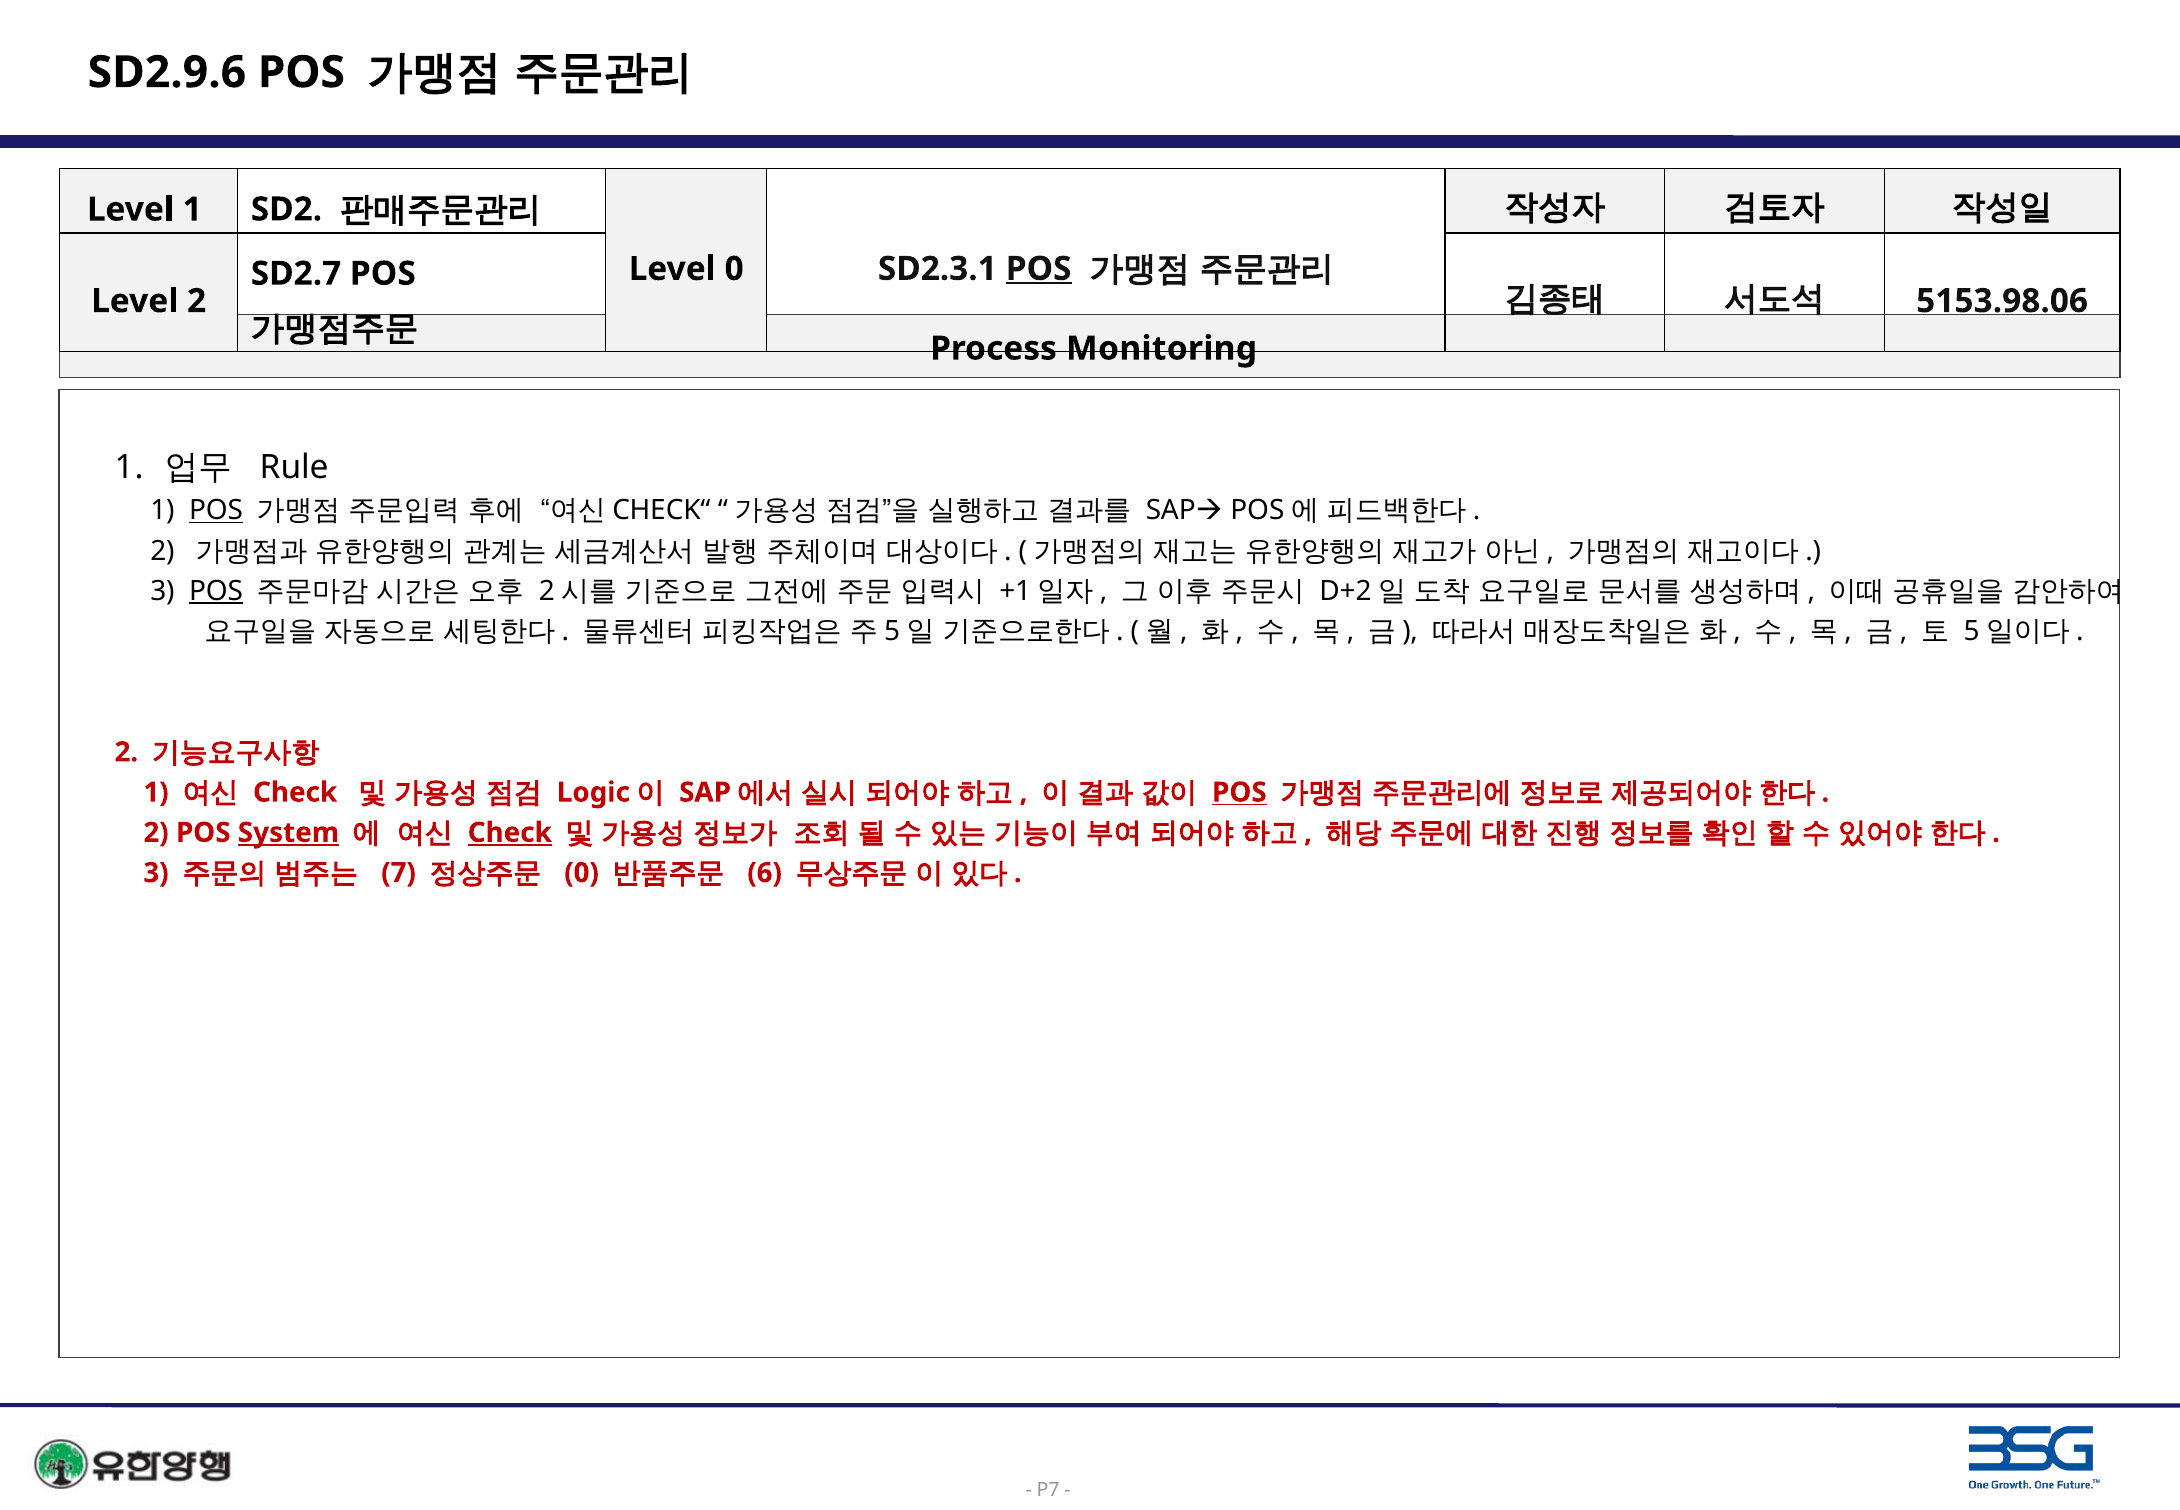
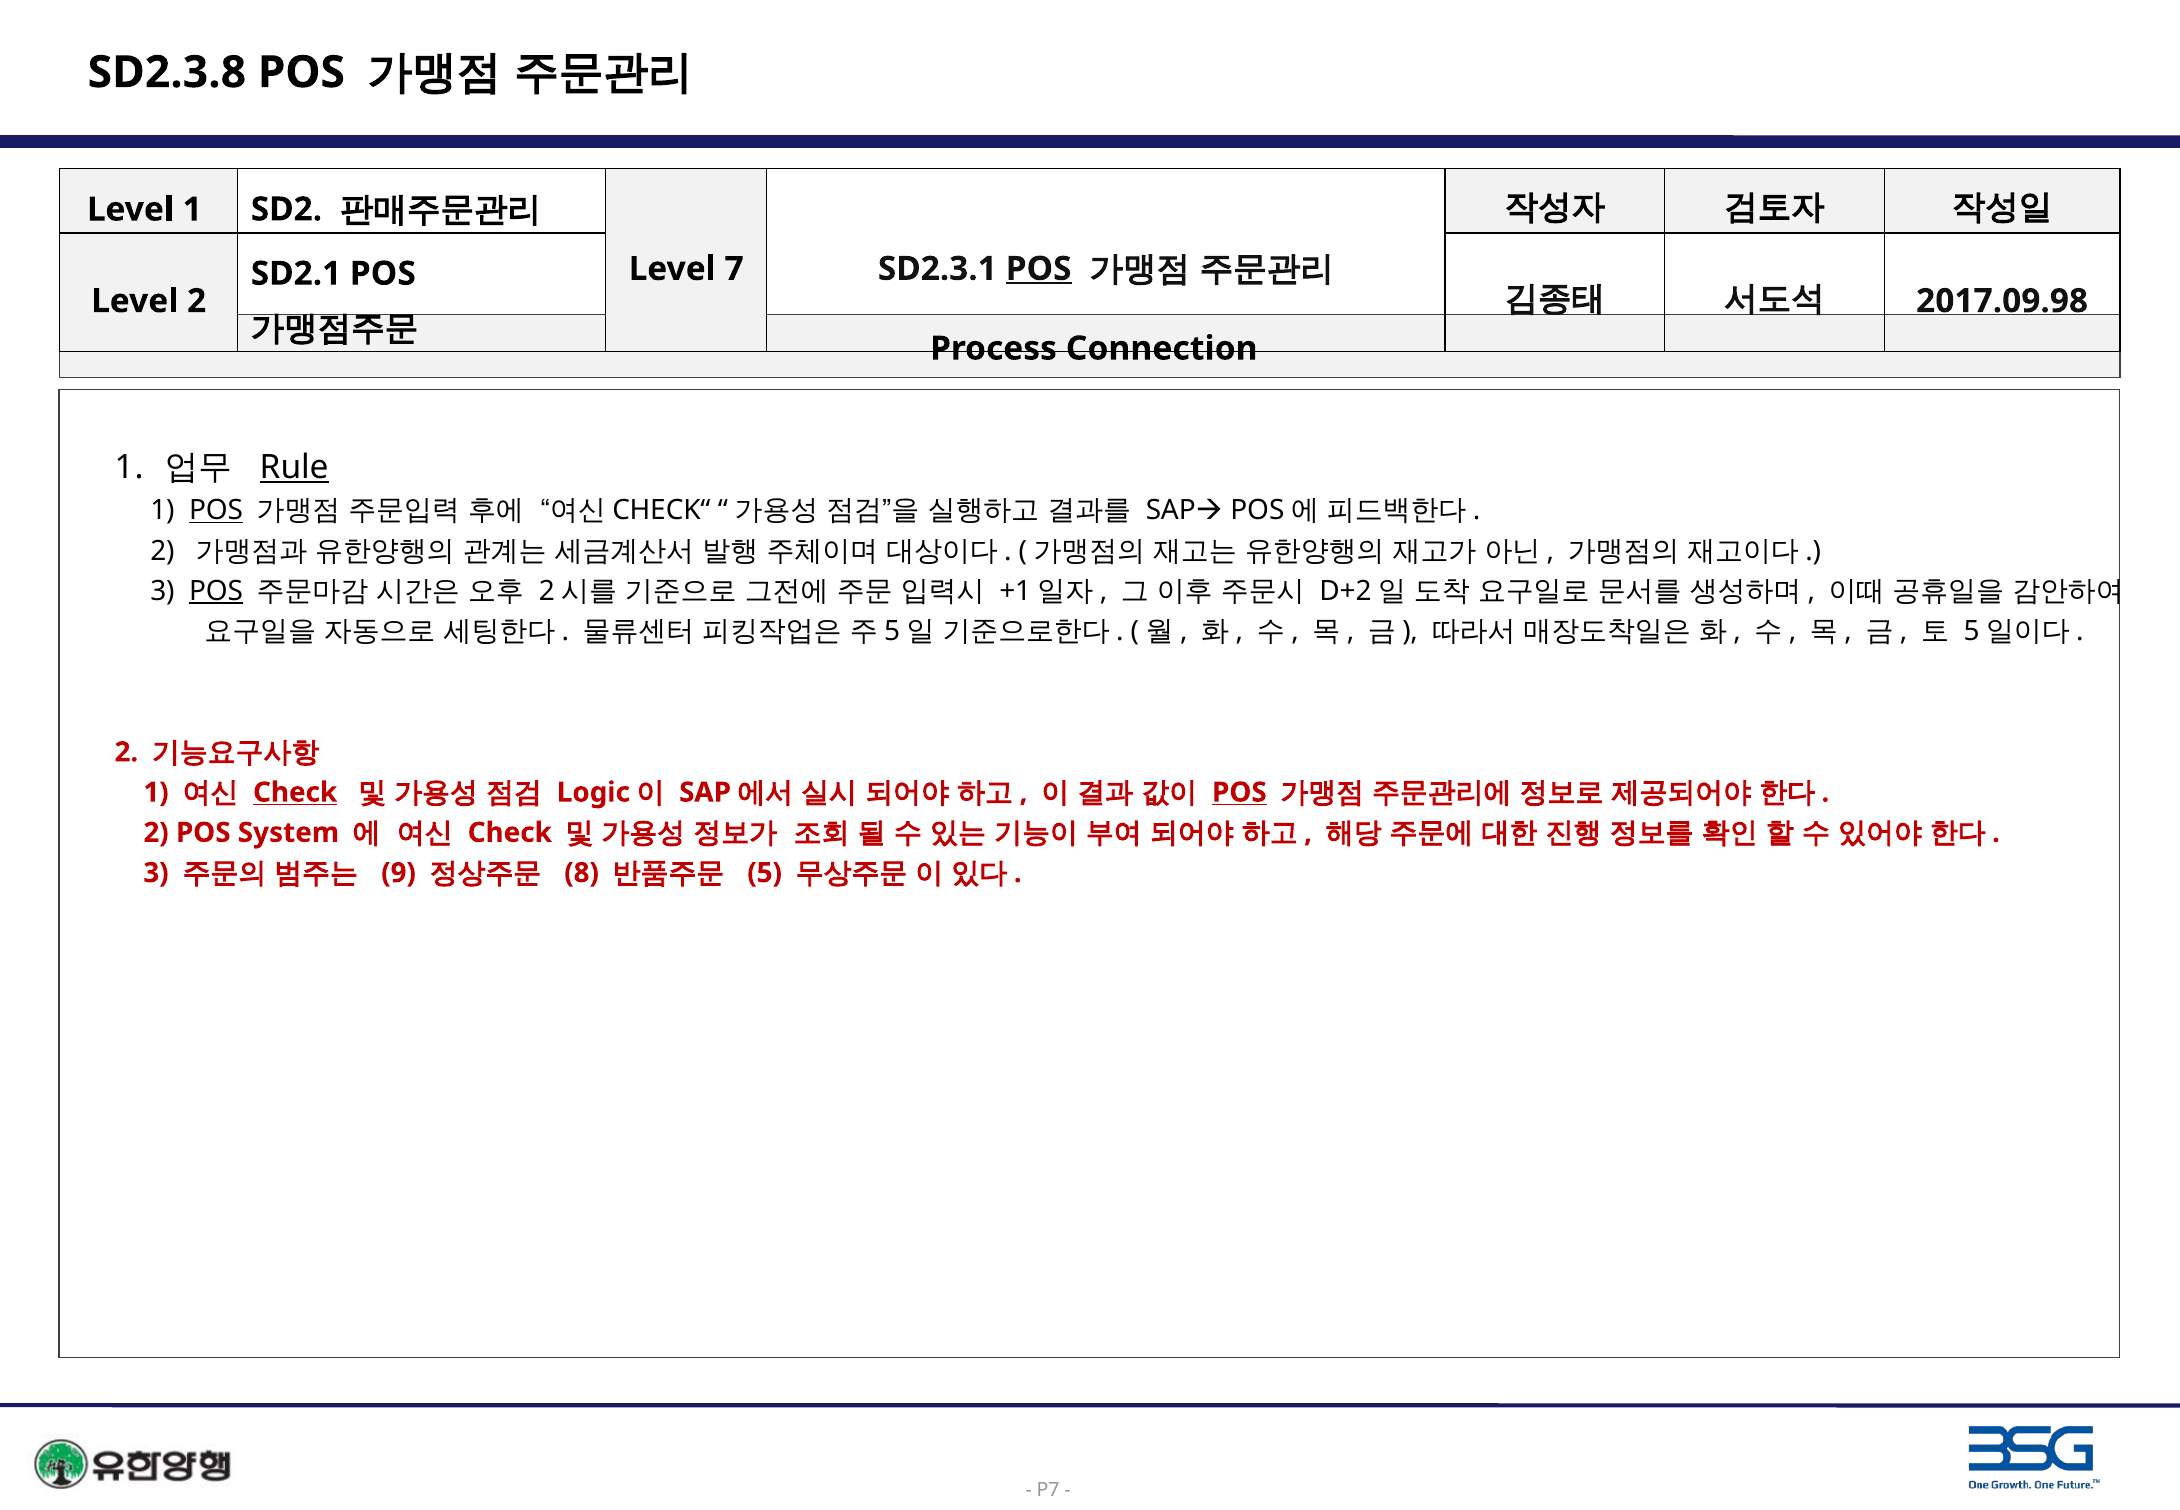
SD2.9.6: SD2.9.6 -> SD2.3.8 (167, 72)
Level 0: 0 -> 7 (734, 269)
SD2.7: SD2.7 -> SD2.1 (296, 274)
5153.98.06: 5153.98.06 -> 2017.09.98 (2002, 301)
Monitoring: Monitoring -> Connection (1162, 348)
Rule underline: none -> present (294, 467)
Check underline: none -> present (295, 792)
System underline: present -> none (288, 832)
Check underline: present -> none (510, 832)
7: 7 -> 9 (399, 873)
0: 0 -> 8 (582, 873)
6: 6 -> 5 (765, 873)
